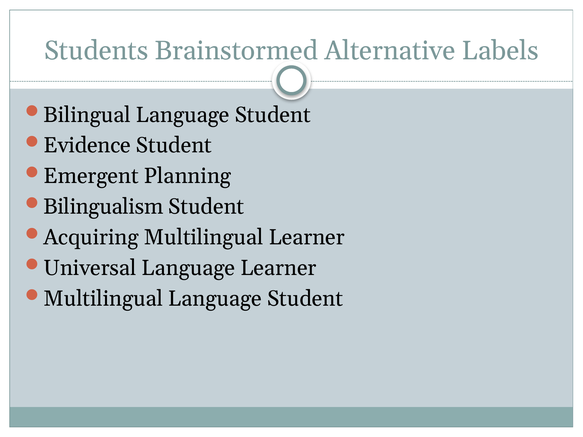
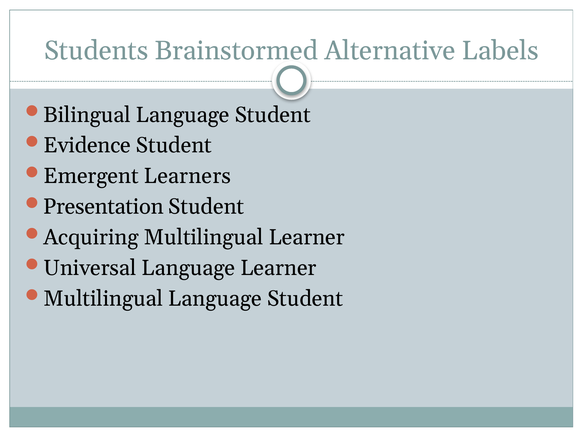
Planning: Planning -> Learners (187, 176)
Bilingualism: Bilingualism -> Presentation (103, 207)
